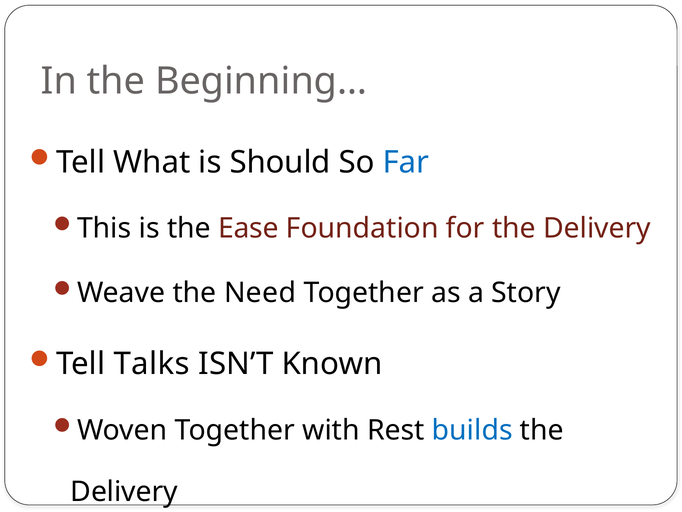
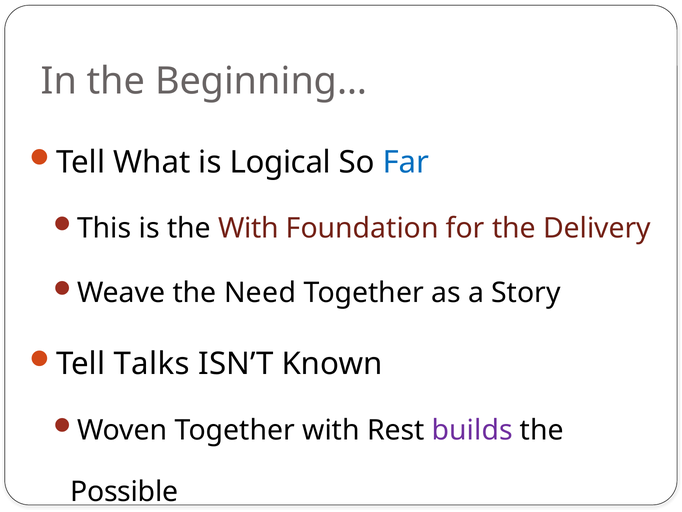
Should: Should -> Logical (280, 162)
the Ease: Ease -> With (249, 228)
builds colour: blue -> purple (472, 430)
Delivery: Delivery -> Possible (124, 491)
